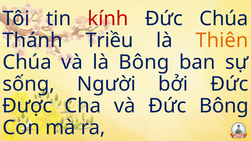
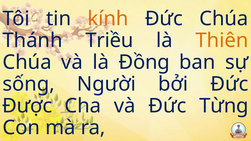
kính colour: red -> orange (108, 19)
là Bông: Bông -> Đồng (144, 62)
Đức Bông: Bông -> Từng (224, 106)
